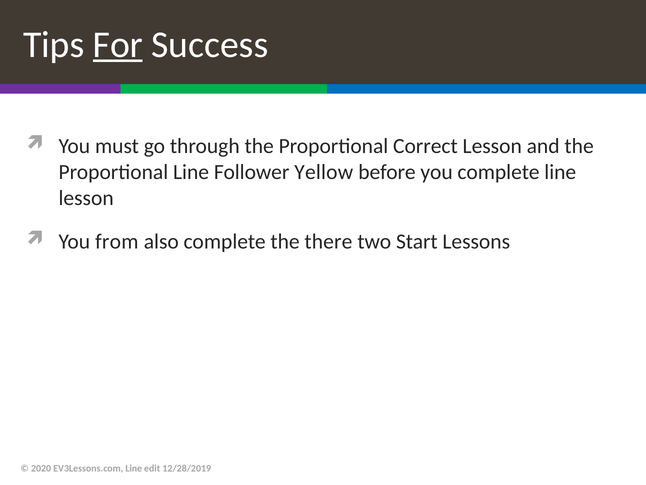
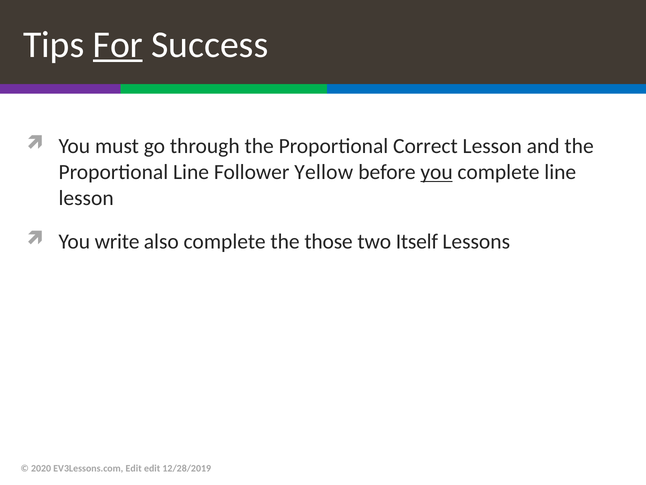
you underline: none -> present (437, 172)
from: from -> write (117, 242)
there: there -> those (329, 242)
Start: Start -> Itself (417, 242)
EV3Lessons.com Line: Line -> Edit (134, 468)
